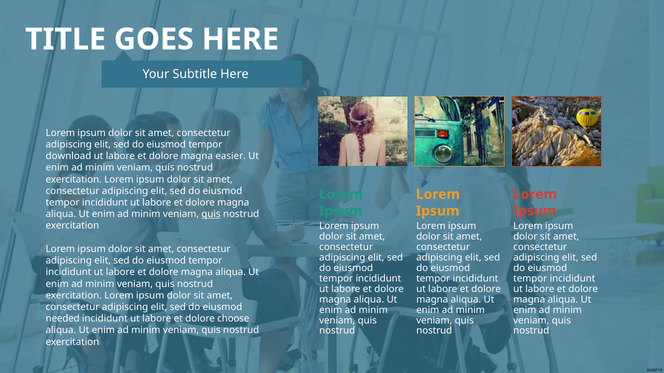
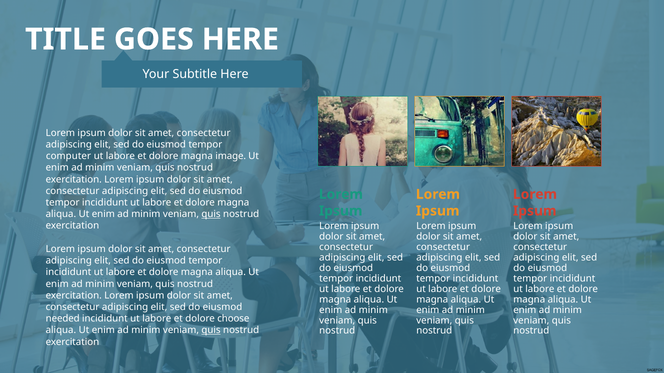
download: download -> computer (68, 156)
easier: easier -> image (231, 156)
quis underline: none -> present (211, 331)
